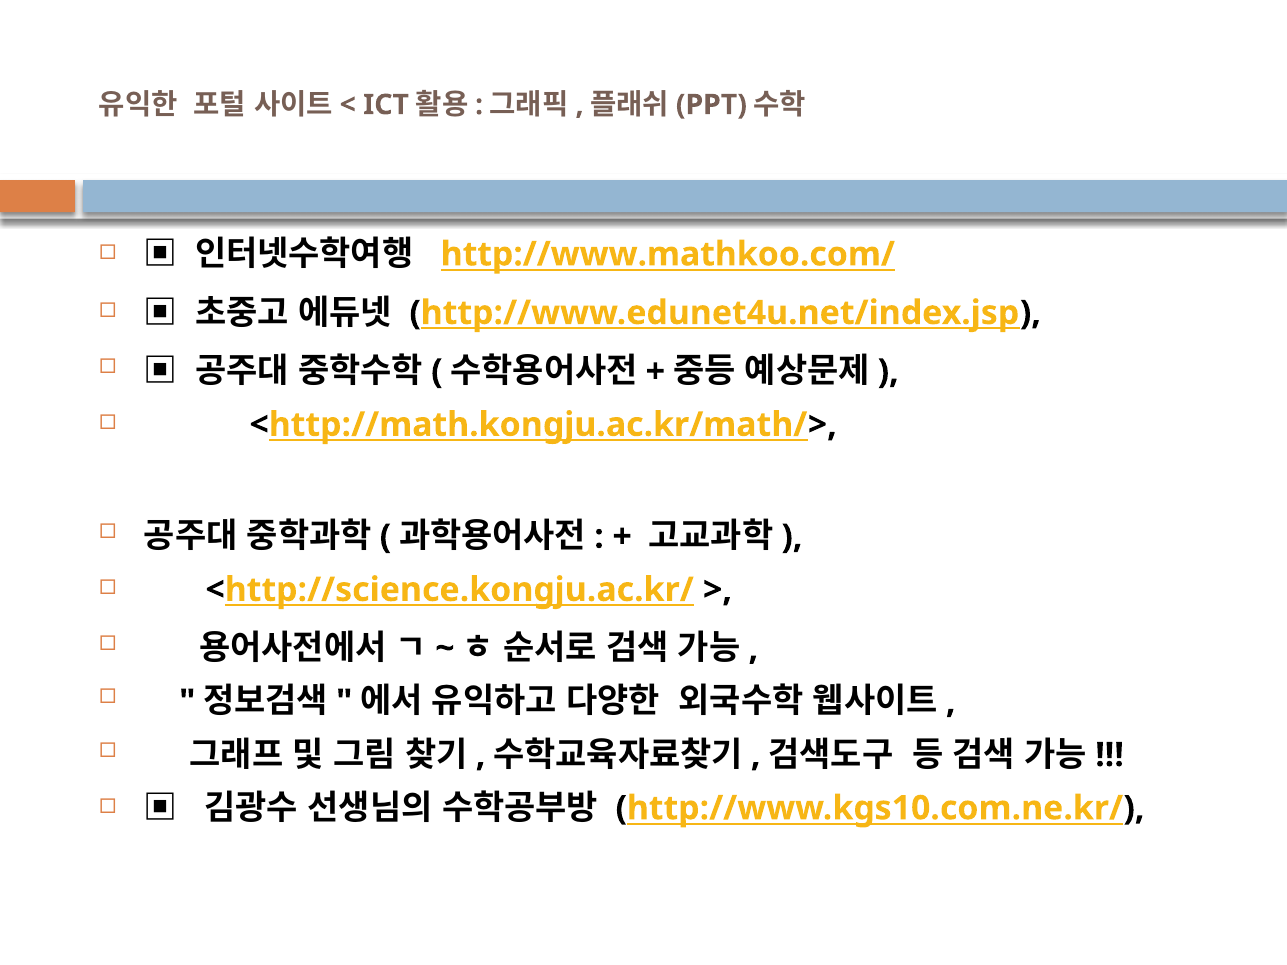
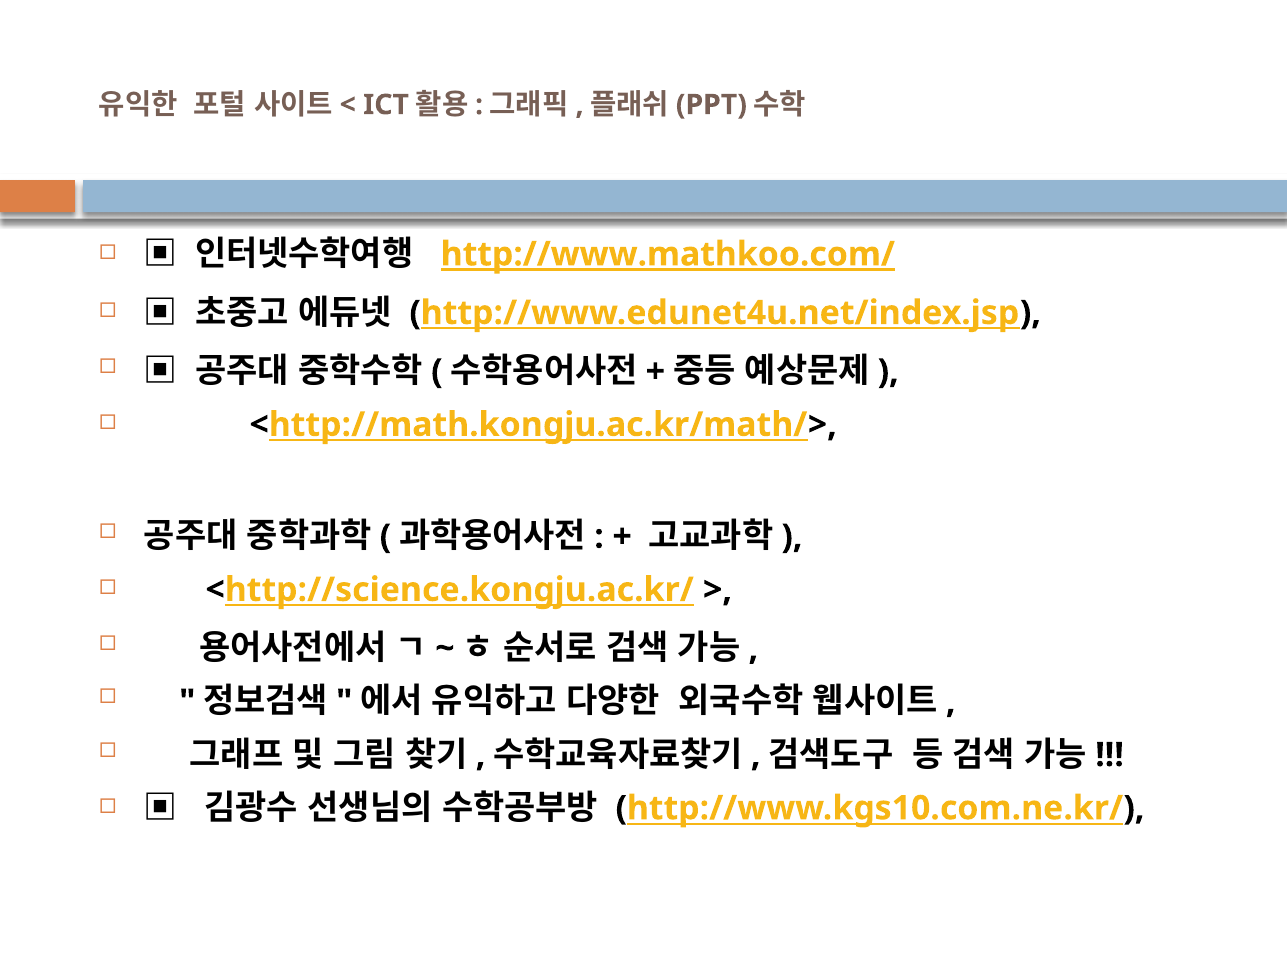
http://www.mathkoo.com/ underline: none -> present (668, 254)
